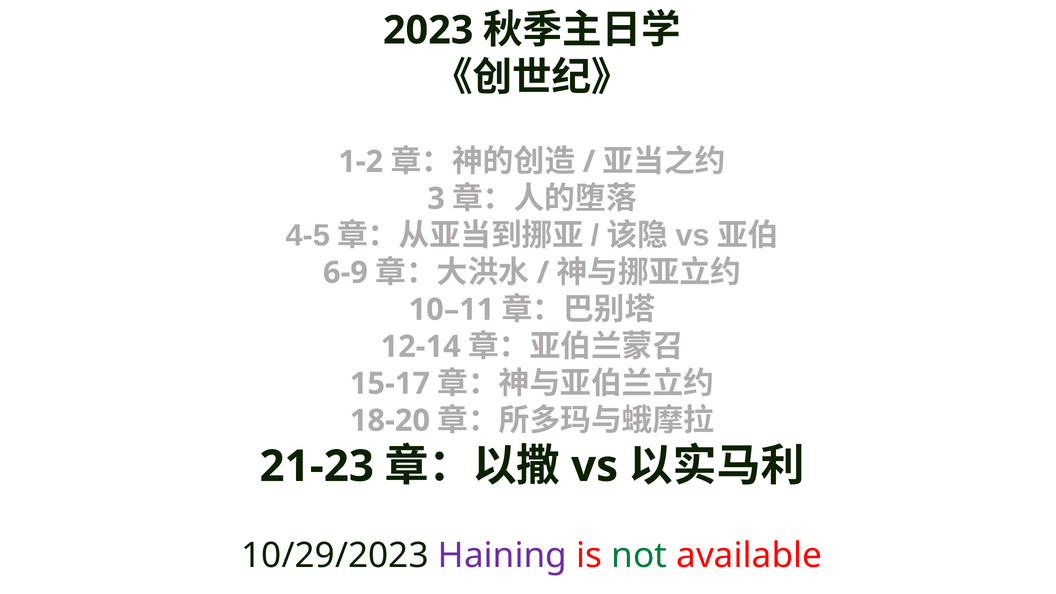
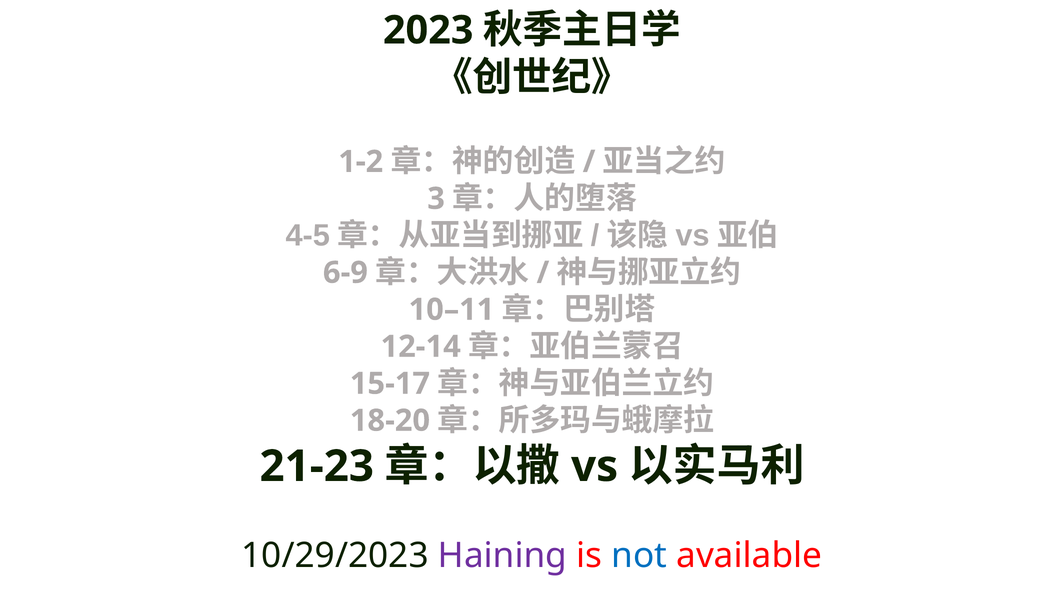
not colour: green -> blue (639, 556)
